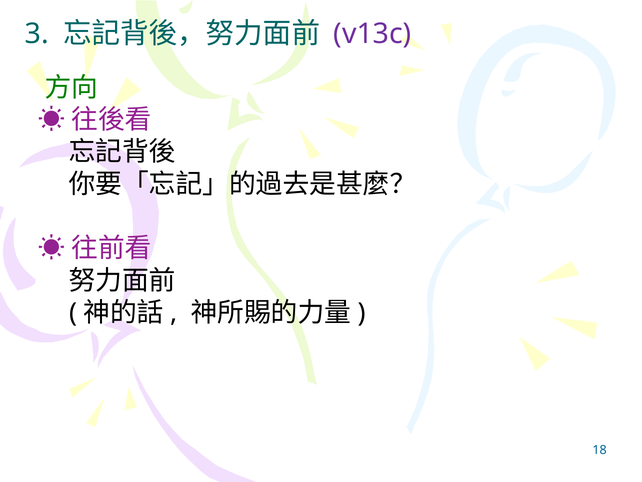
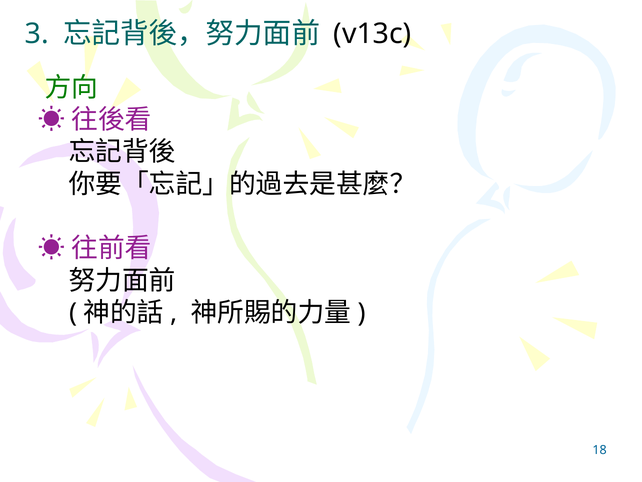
v13c colour: purple -> black (372, 34)
